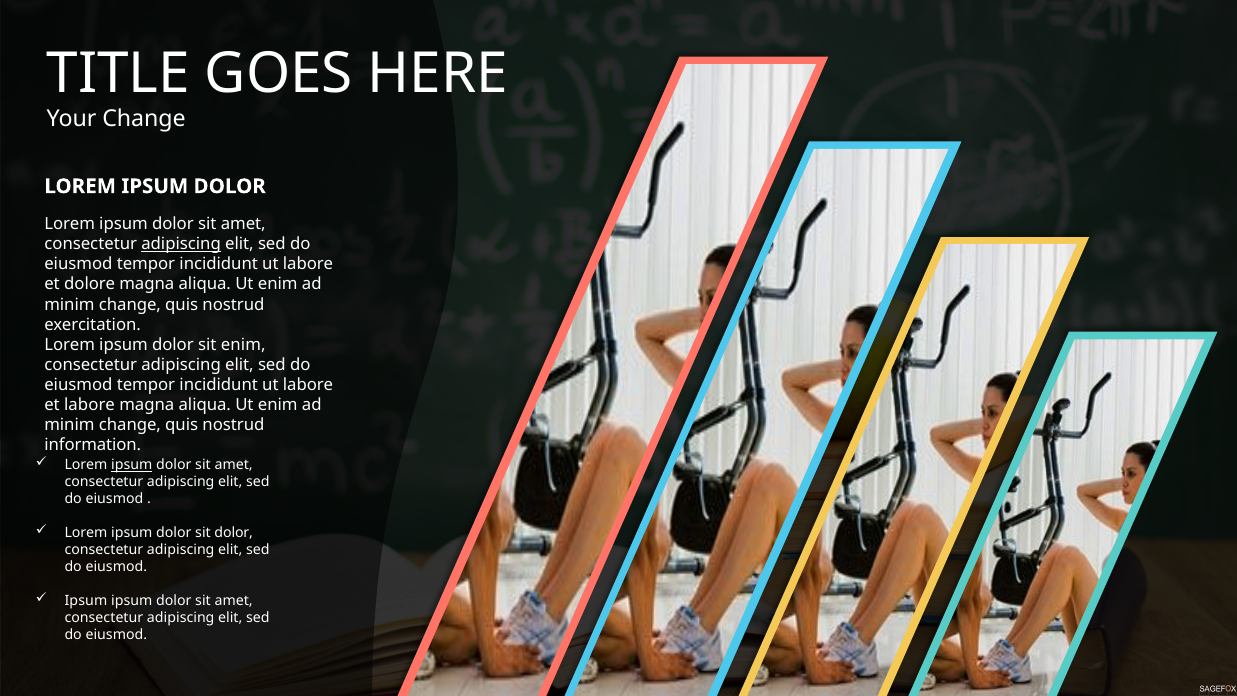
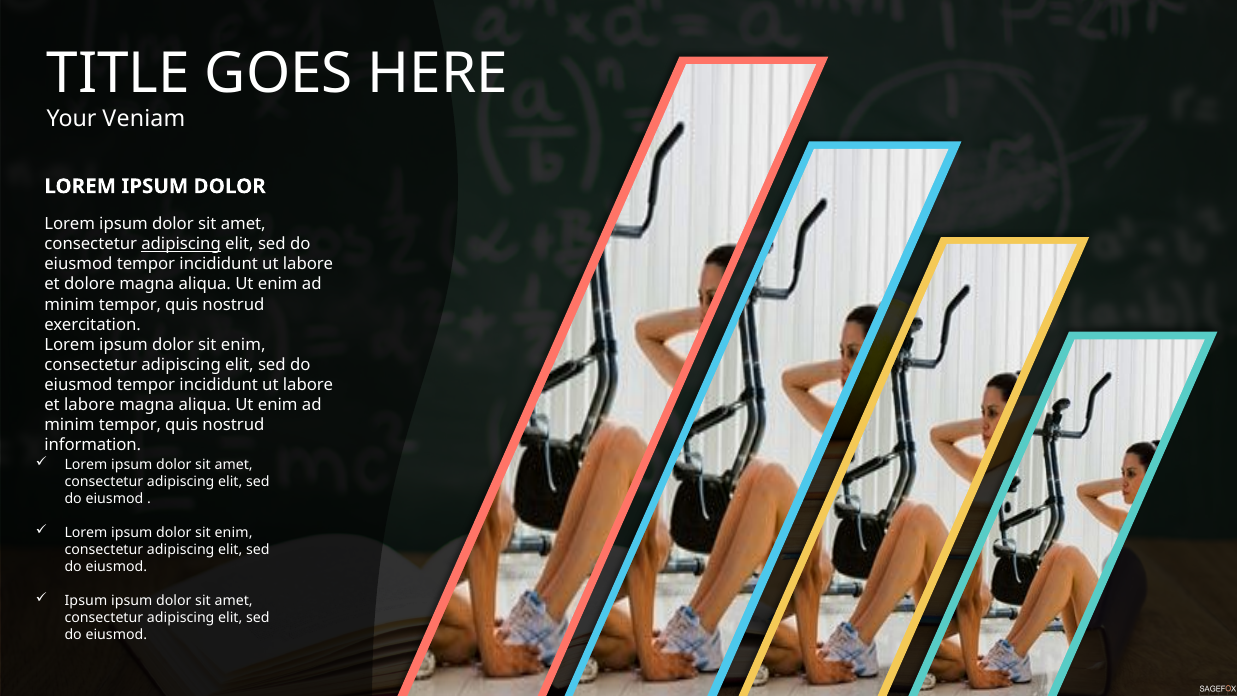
Your Change: Change -> Veniam (144, 119)
change: change -> tempor (130, 304)
change: change -> tempor (130, 425)
ipsum underline: present -> none (132, 465)
dolor: dolor -> enim (234, 533)
